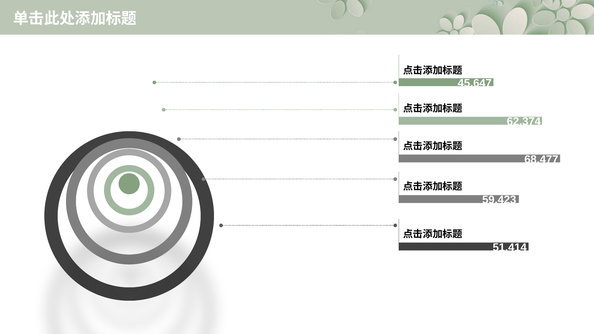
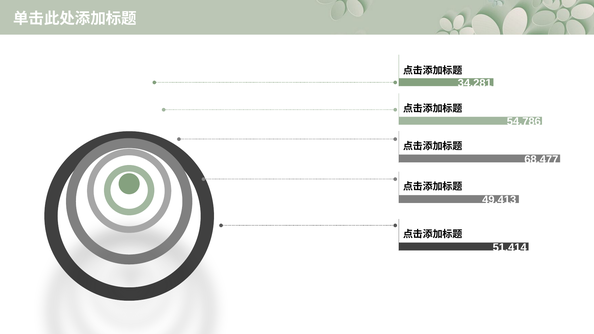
45,647: 45,647 -> 34,281 (475, 83)
62.374: 62.374 -> 54.786 (524, 122)
59.423: 59.423 -> 49.413 (499, 200)
